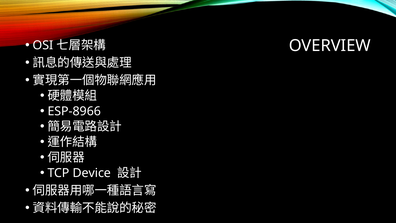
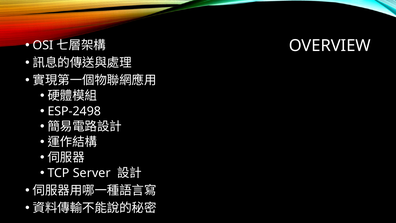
ESP-8966: ESP-8966 -> ESP-2498 (74, 111)
Device: Device -> Server (92, 173)
